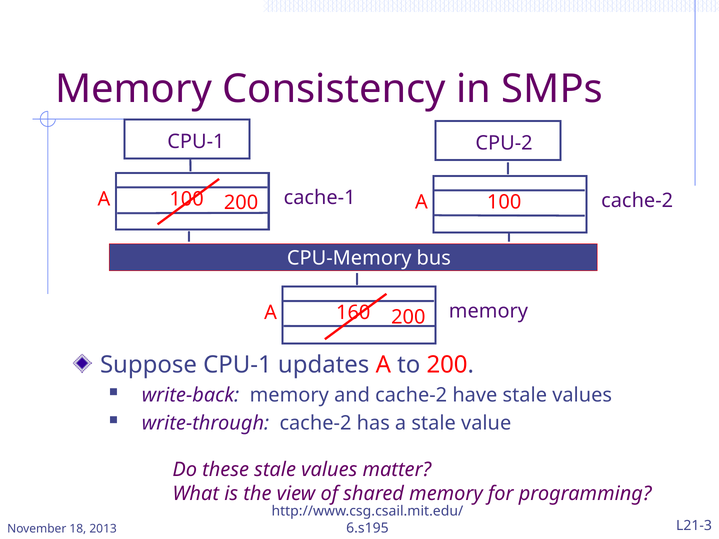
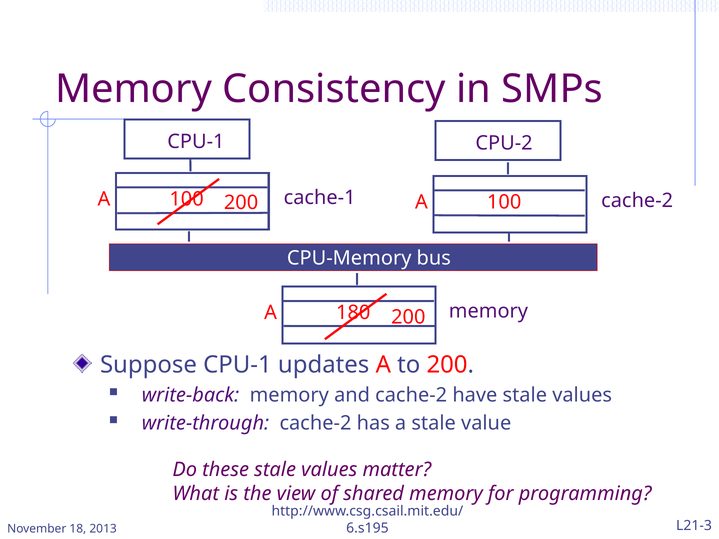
160: 160 -> 180 (353, 313)
